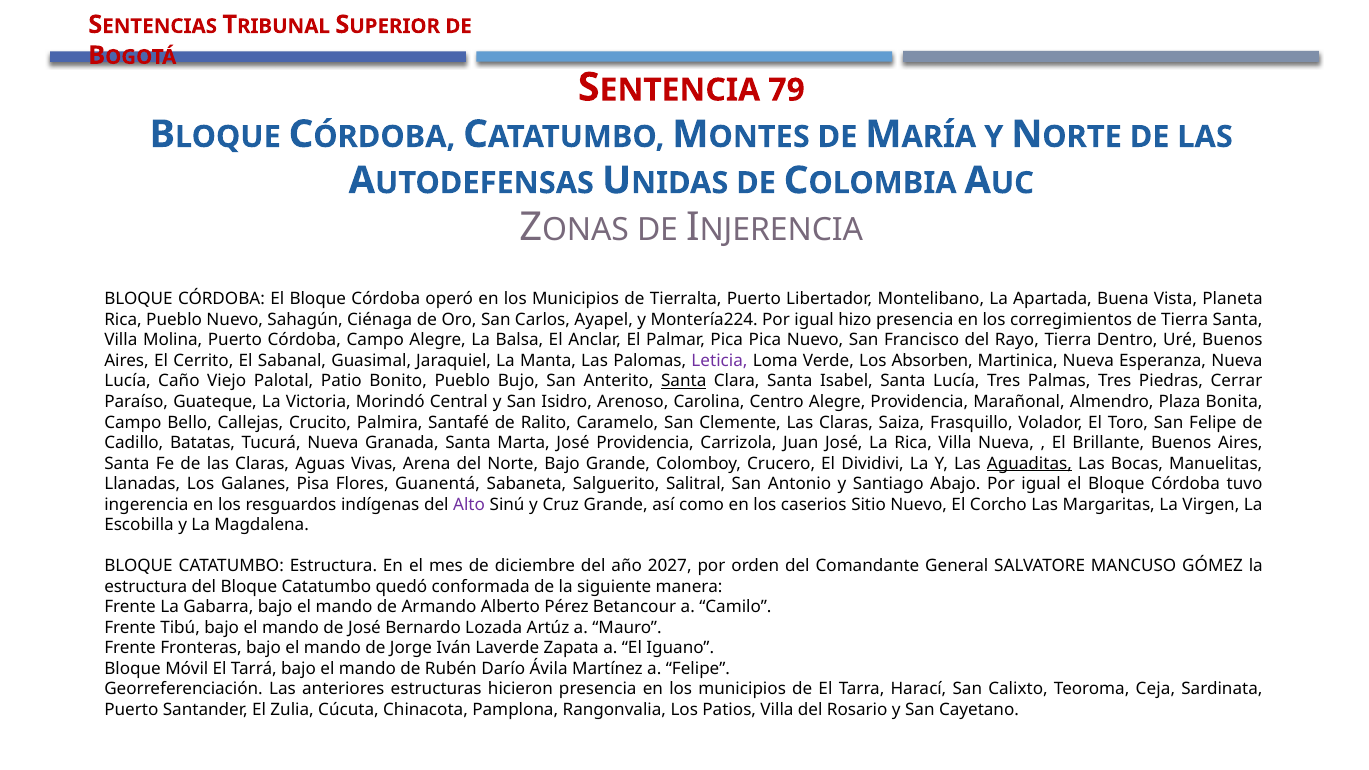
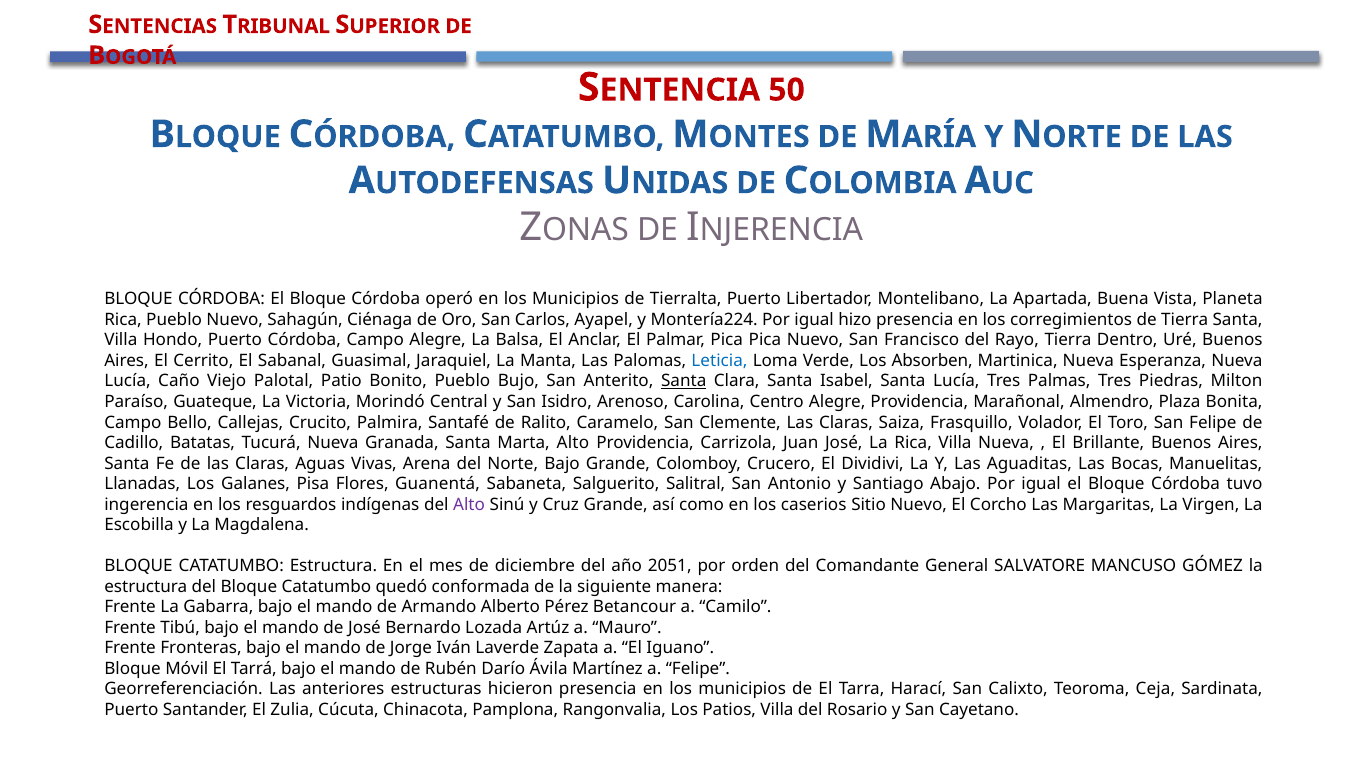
79: 79 -> 50 (787, 90)
Molina: Molina -> Hondo (173, 340)
Leticia colour: purple -> blue (719, 361)
Cerrar: Cerrar -> Milton (1236, 381)
Marta José: José -> Alto (573, 443)
Aguaditas underline: present -> none (1029, 464)
2027: 2027 -> 2051 (670, 566)
